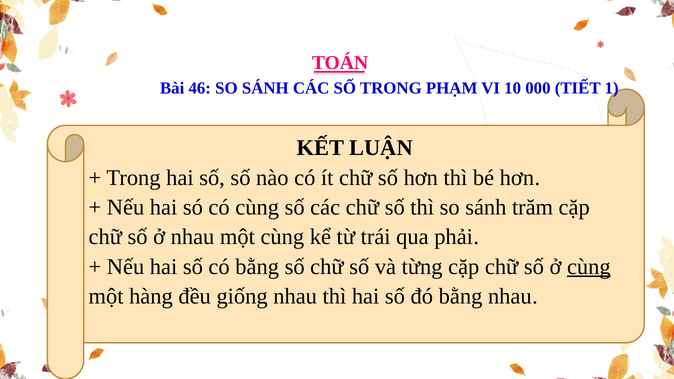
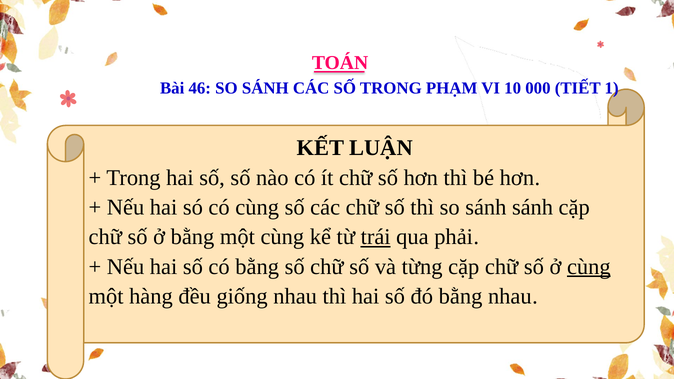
sánh trăm: trăm -> sánh (533, 207)
ở nhau: nhau -> bằng (192, 237)
trái underline: none -> present (376, 237)
